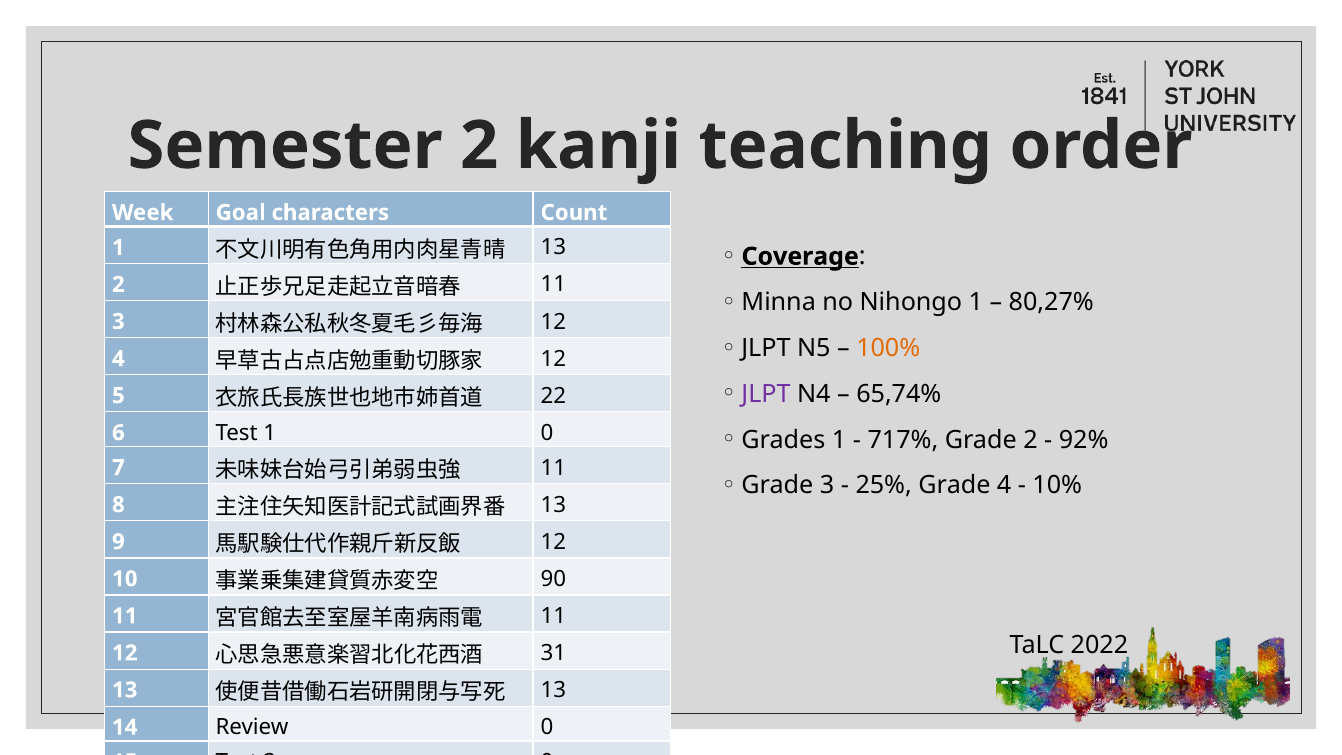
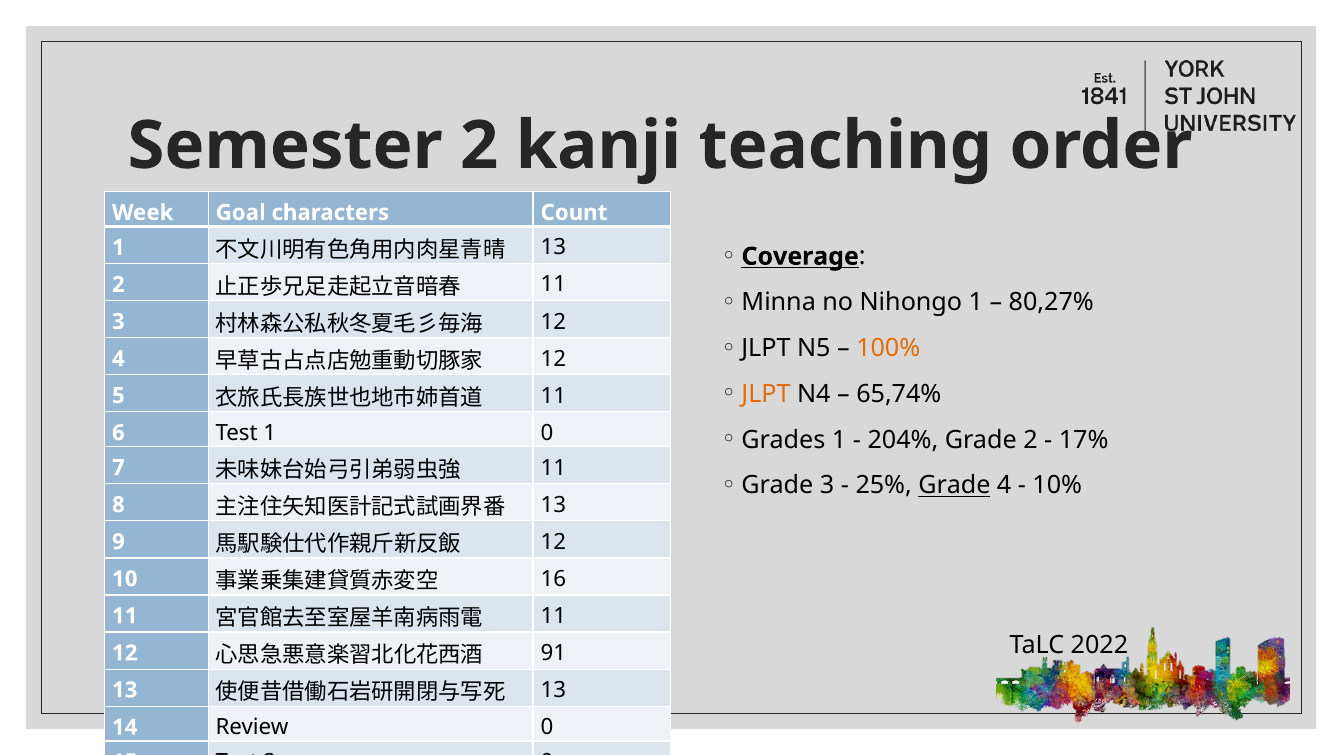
JLPT colour: purple -> orange (766, 394)
22: 22 -> 11 (553, 396)
717%: 717% -> 204% (903, 440)
92%: 92% -> 17% (1084, 440)
Grade underline: none -> present (954, 485)
90: 90 -> 16 (553, 579)
31: 31 -> 91 (553, 653)
